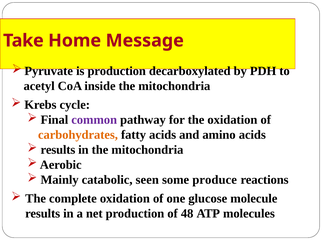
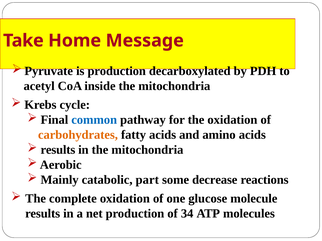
common colour: purple -> blue (94, 120)
seen: seen -> part (147, 180)
produce: produce -> decrease (215, 180)
48: 48 -> 34 (187, 214)
